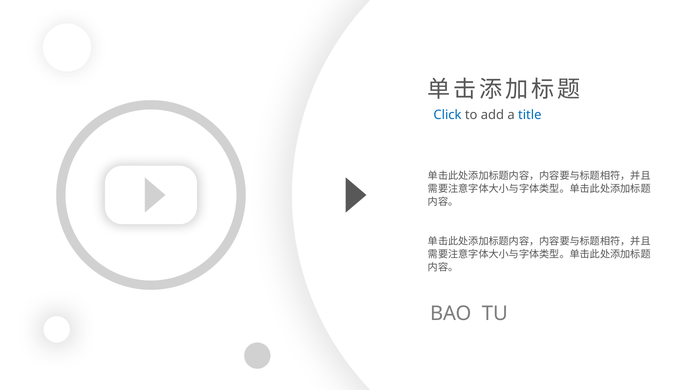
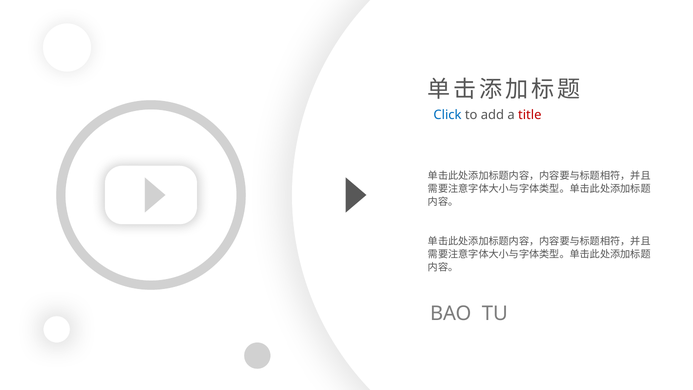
title colour: blue -> red (530, 115)
